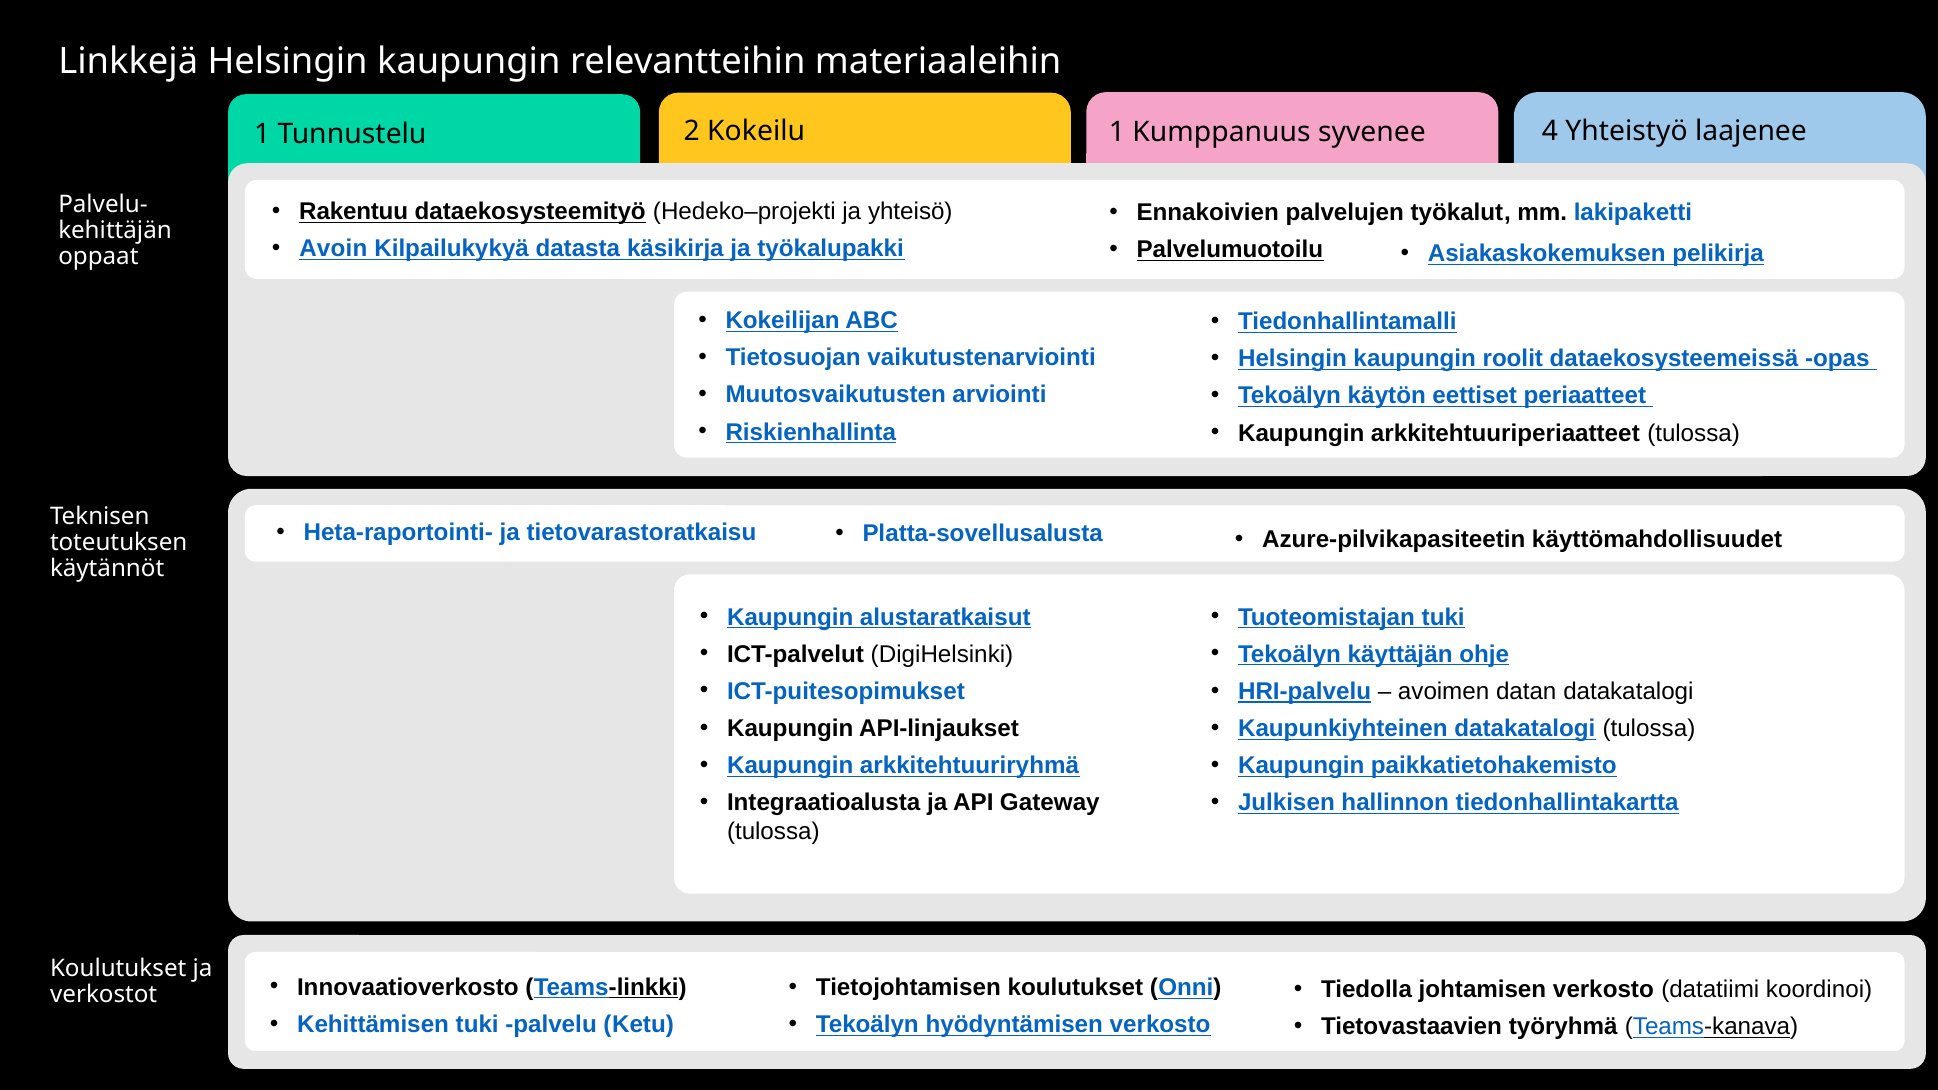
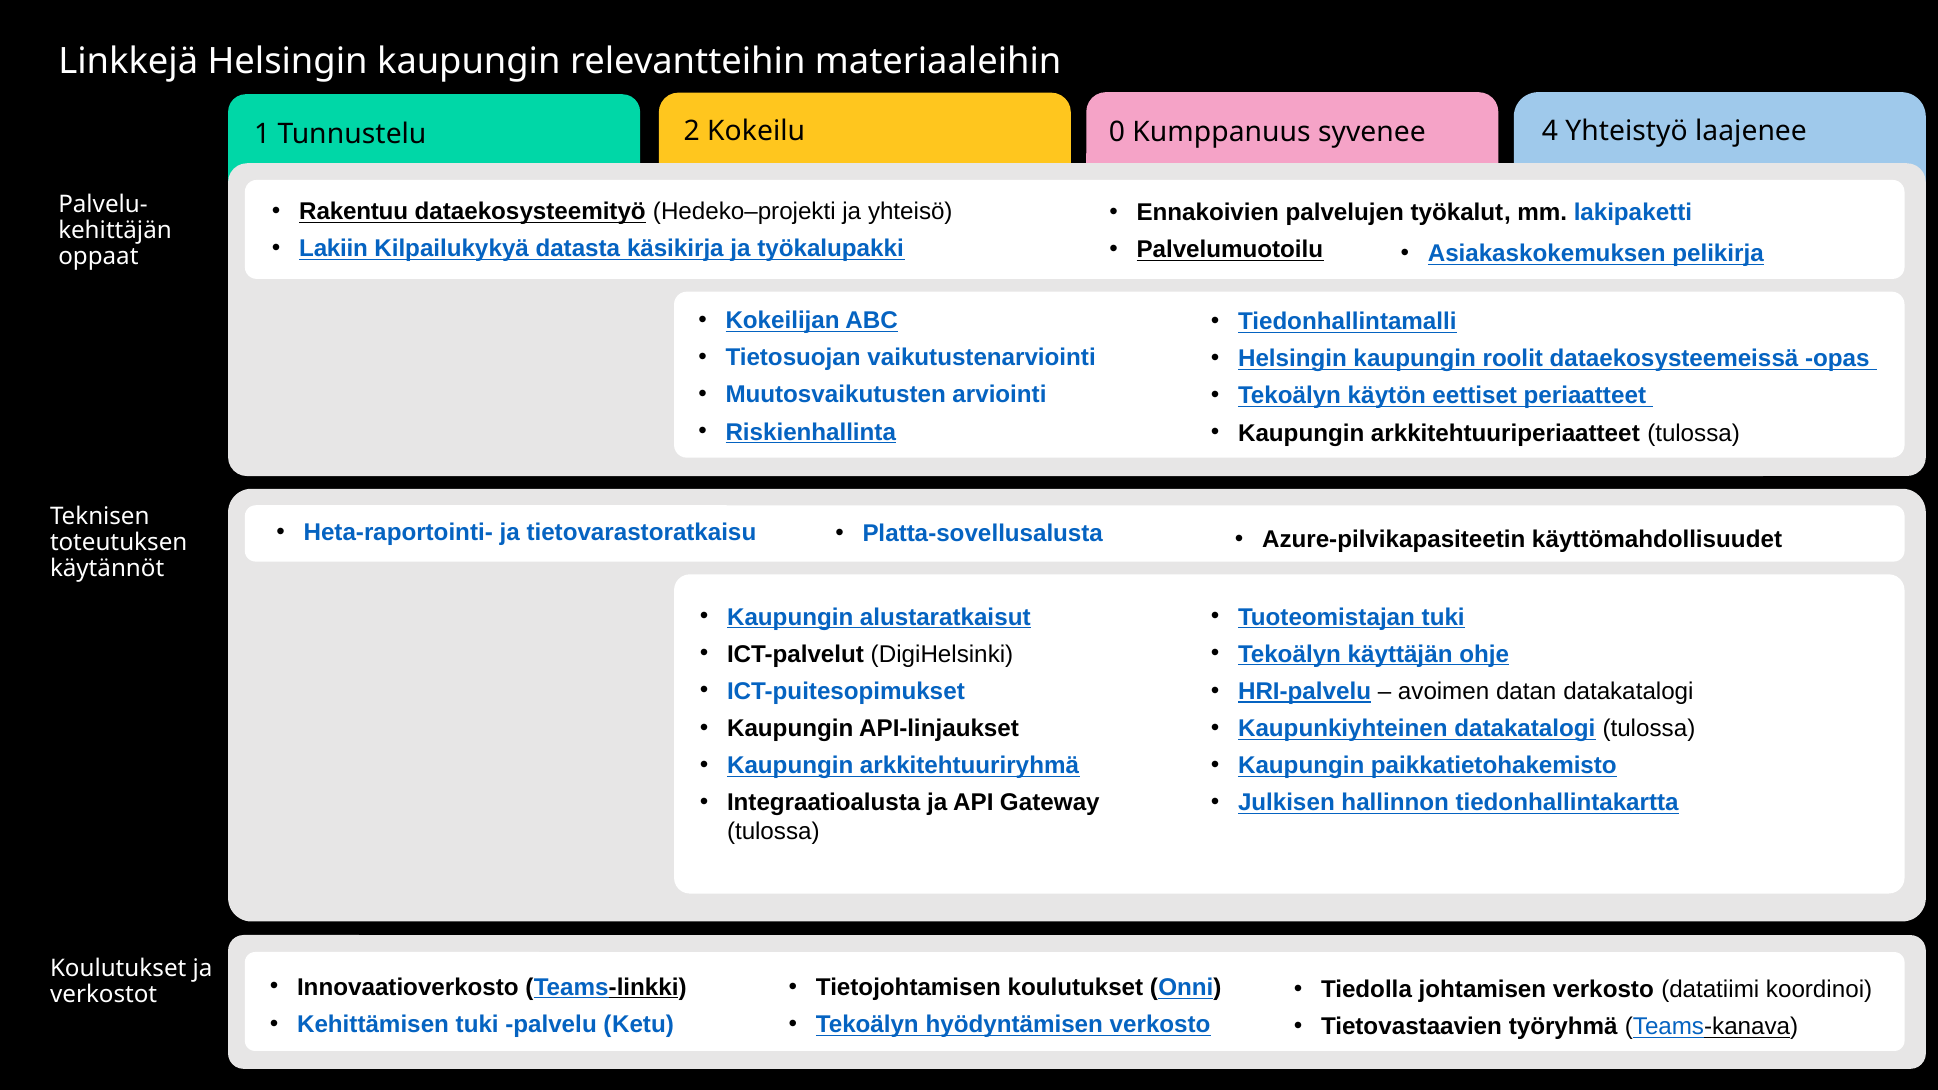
Tunnustelu 1: 1 -> 0 (1117, 132)
Avoin: Avoin -> Lakiin (334, 249)
